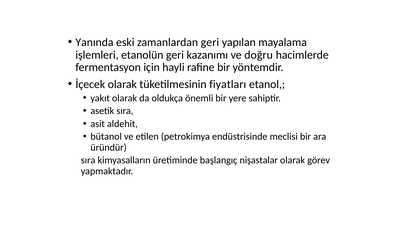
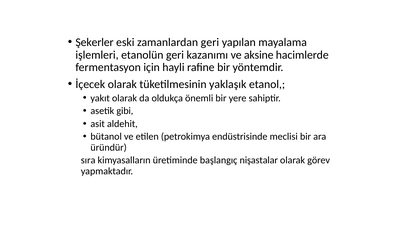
Yanında: Yanında -> Şekerler (95, 42)
doğru: doğru -> aksine (259, 55)
fiyatları: fiyatları -> yaklaşık (228, 84)
asetik sıra: sıra -> gibi (125, 111)
